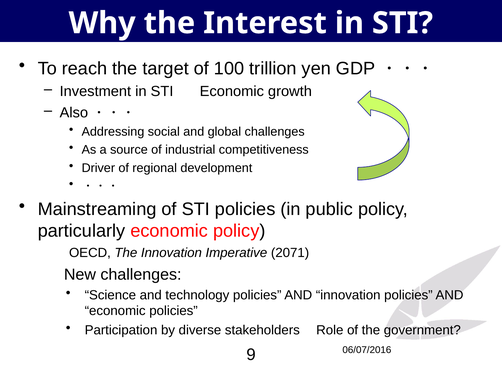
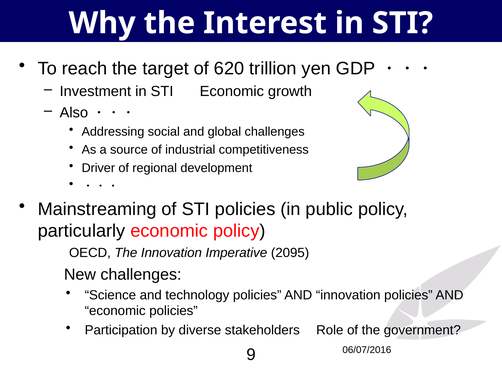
100: 100 -> 620 (229, 68)
2071: 2071 -> 2095 (290, 253)
